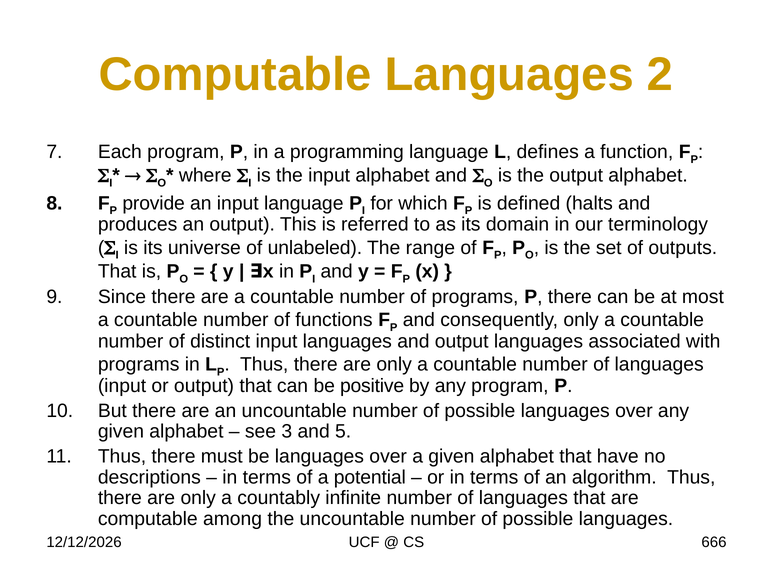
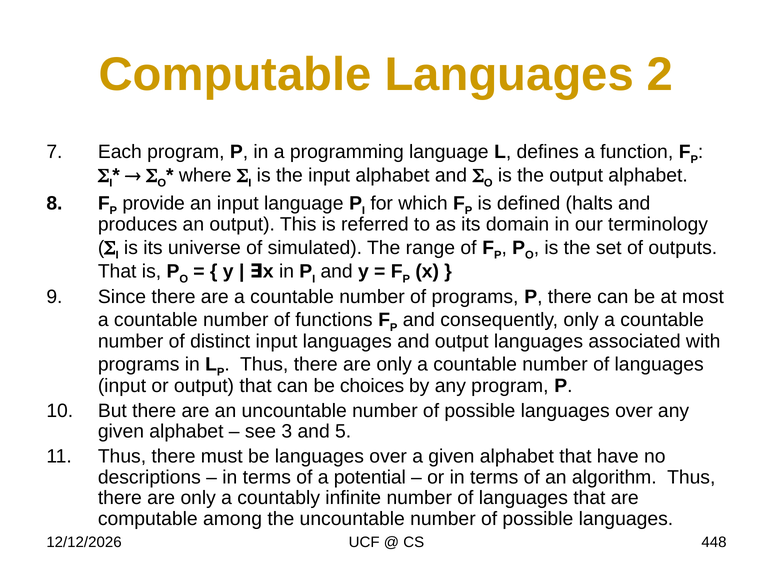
unlabeled: unlabeled -> simulated (315, 248)
positive: positive -> choices (372, 386)
666: 666 -> 448 (714, 542)
